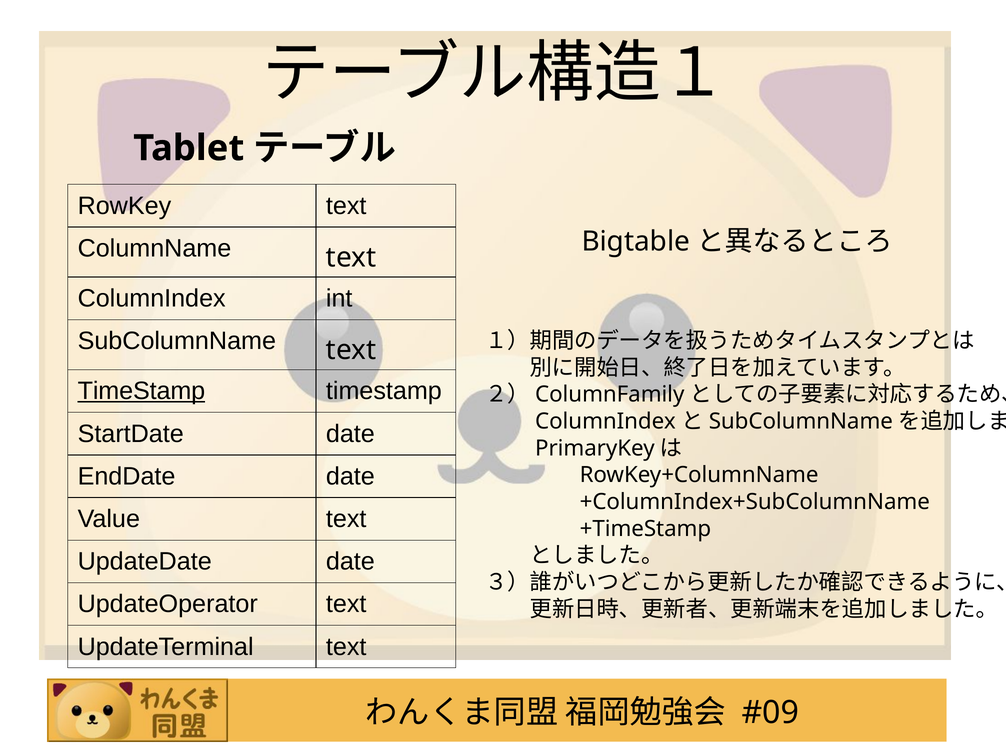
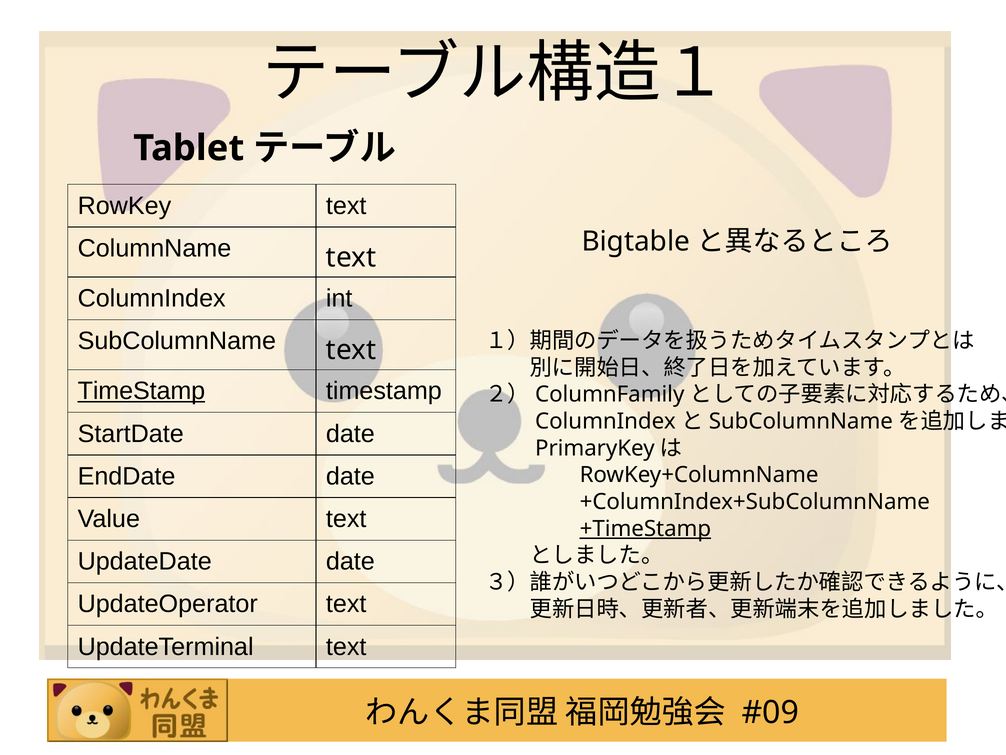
+TimeStamp underline: none -> present (645, 528)
